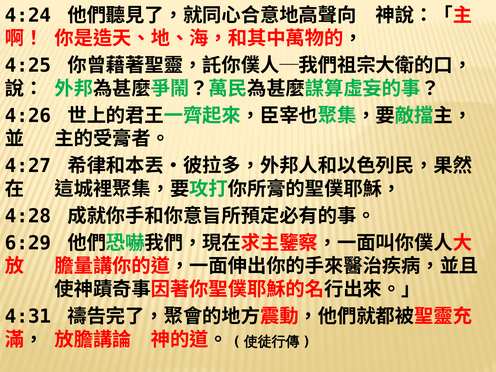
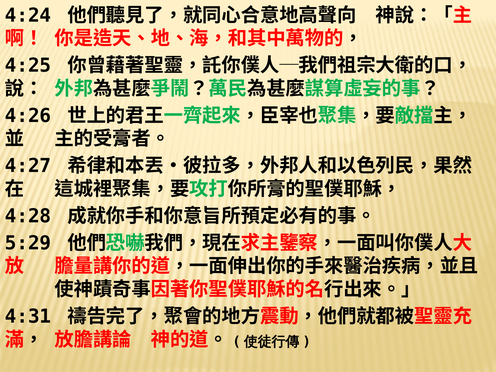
6:29: 6:29 -> 5:29 (28, 243)
